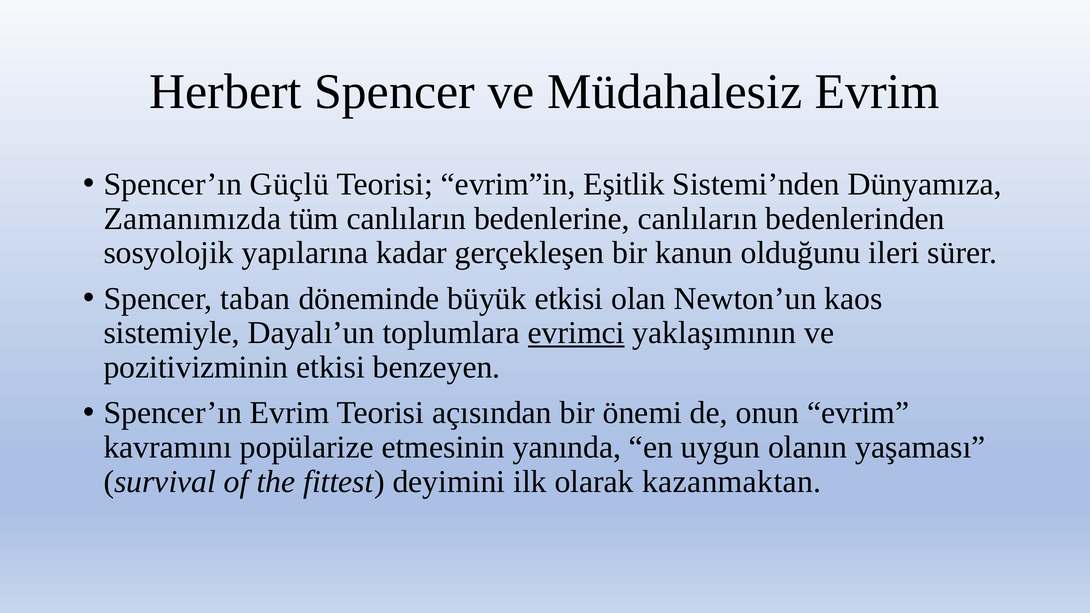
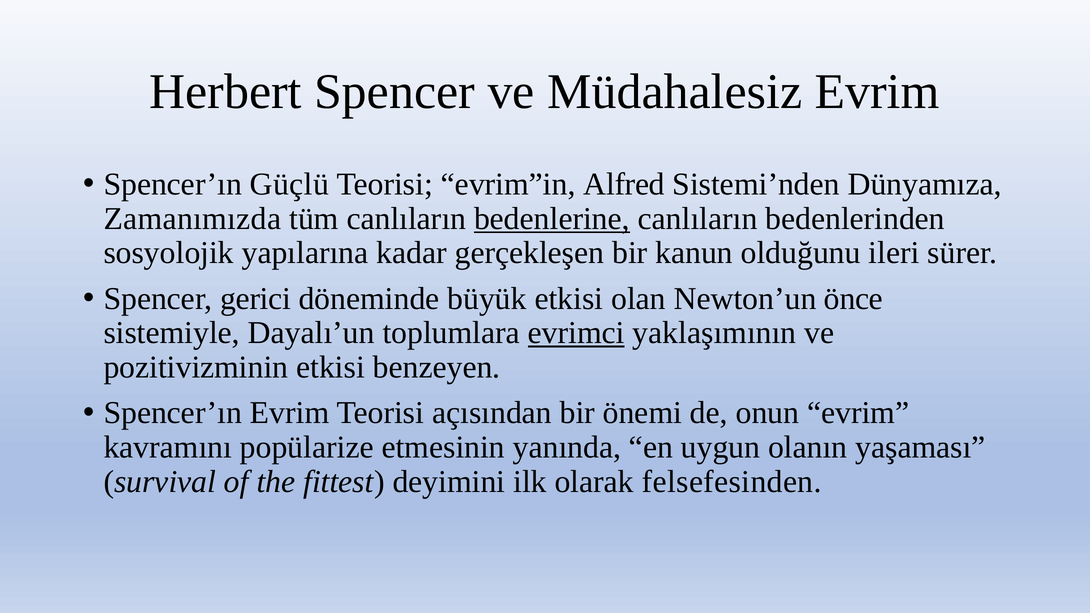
Eşitlik: Eşitlik -> Alfred (624, 184)
bedenlerine underline: none -> present (552, 219)
taban: taban -> gerici (256, 299)
kaos: kaos -> önce (853, 299)
kazanmaktan: kazanmaktan -> felsefesinden (732, 482)
